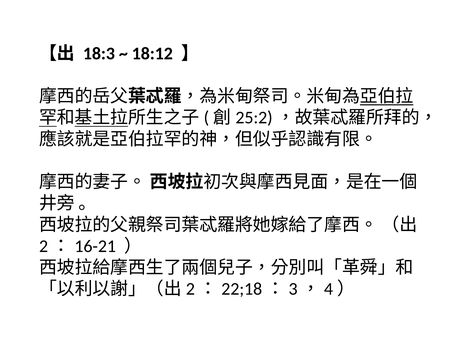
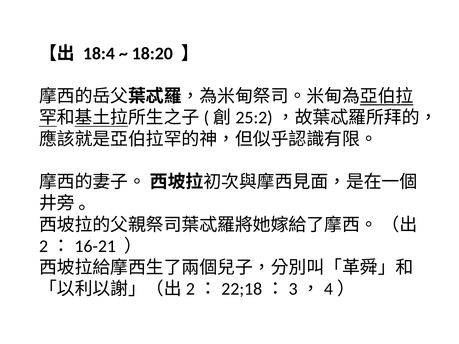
18:3: 18:3 -> 18:4 (99, 54)
18:12: 18:12 -> 18:20 (152, 54)
